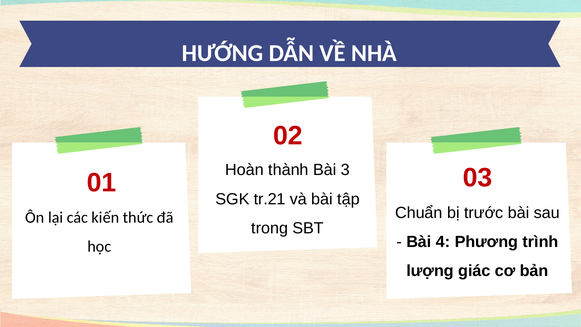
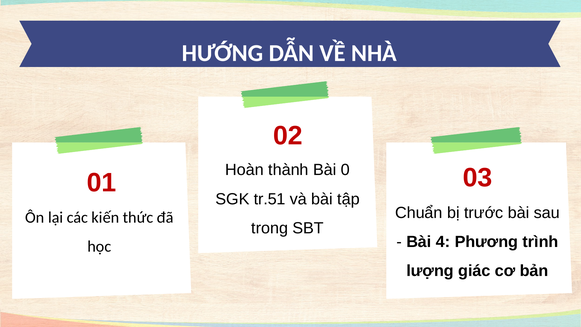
3: 3 -> 0 (345, 170)
tr.21: tr.21 -> tr.51 (270, 199)
